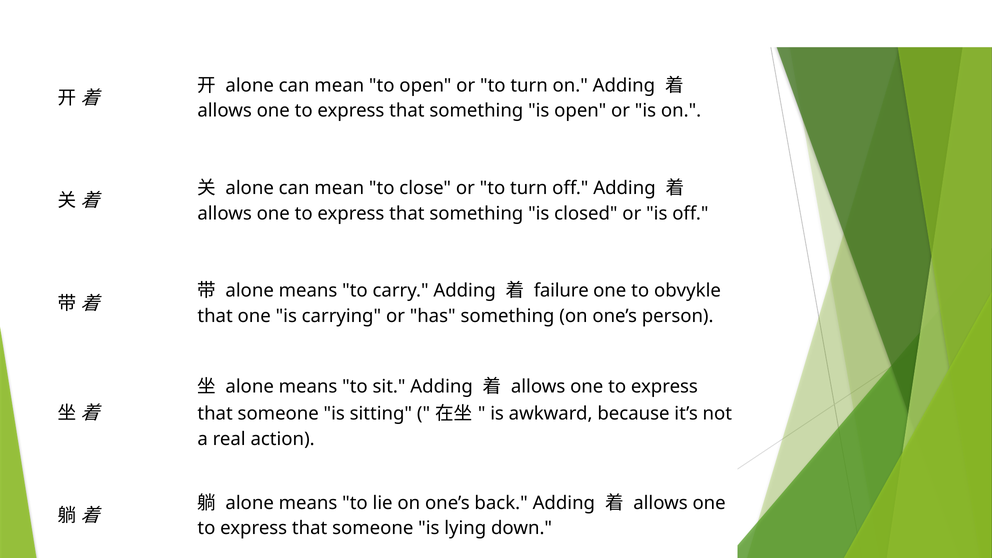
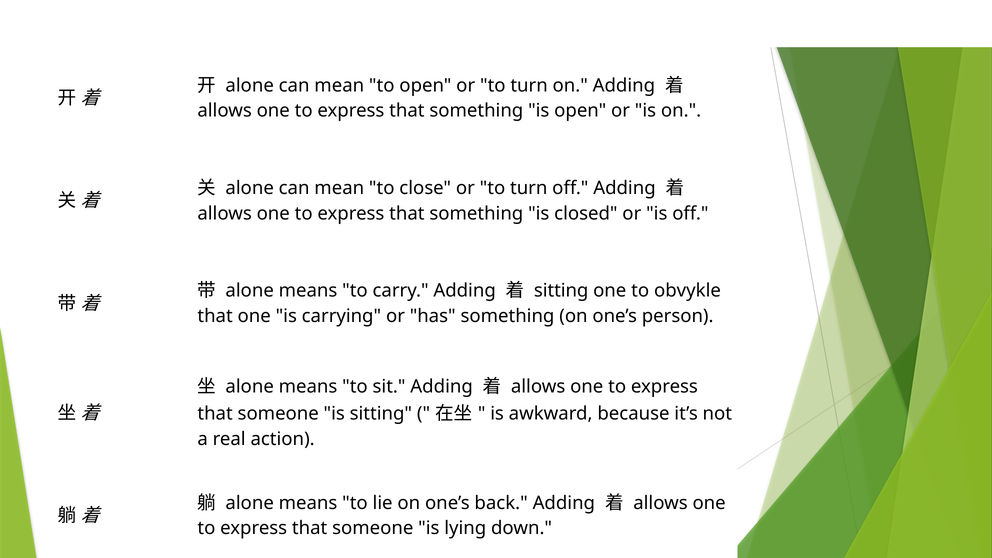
failure: failure -> sitting (561, 291)
